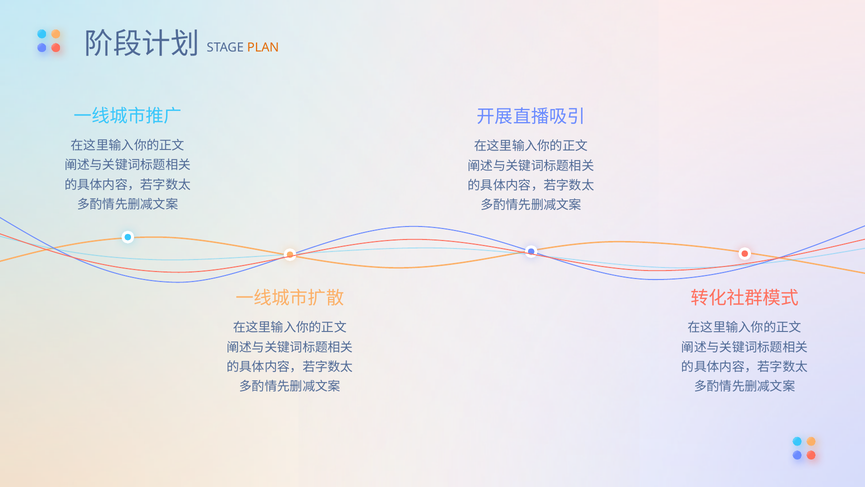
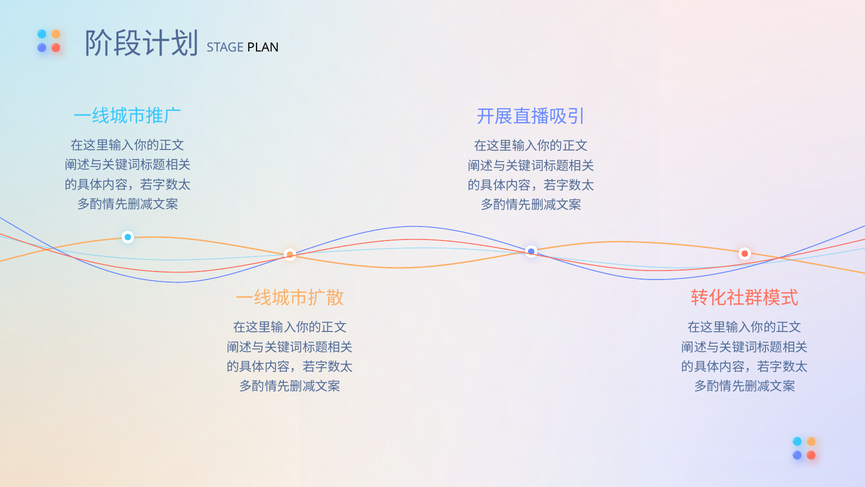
PLAN colour: orange -> black (263, 48)
